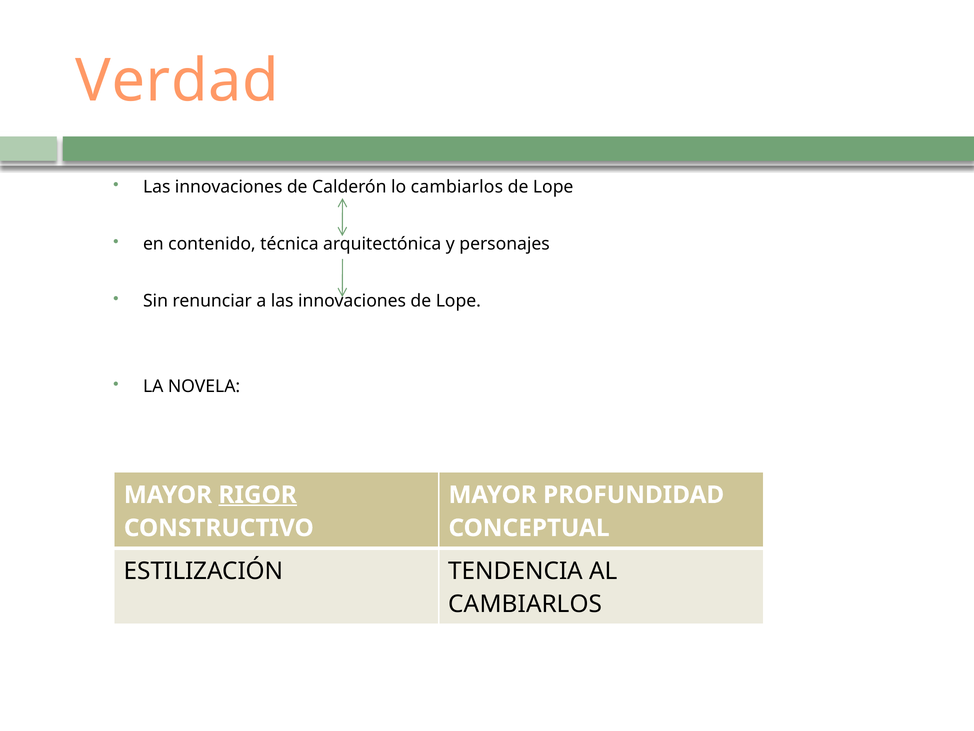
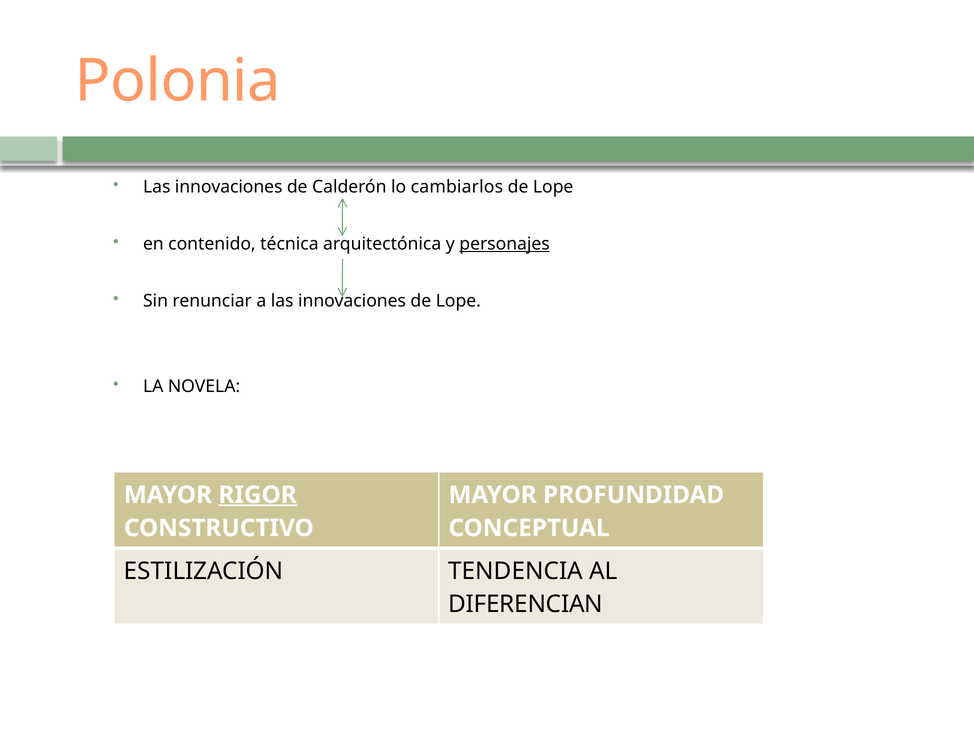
Verdad: Verdad -> Polonia (178, 81)
personajes underline: none -> present (505, 244)
CAMBIARLOS: CAMBIARLOS -> DIFERENCIAN (526, 604)
